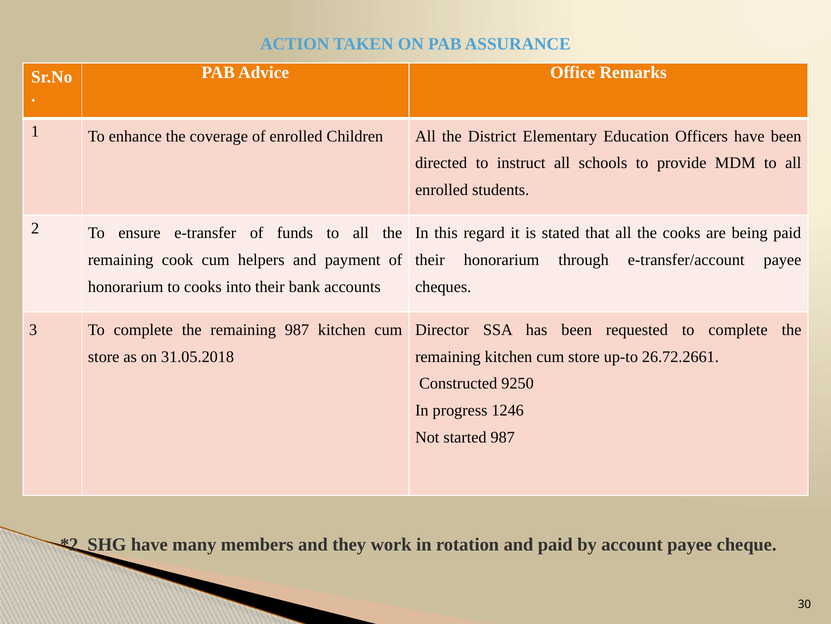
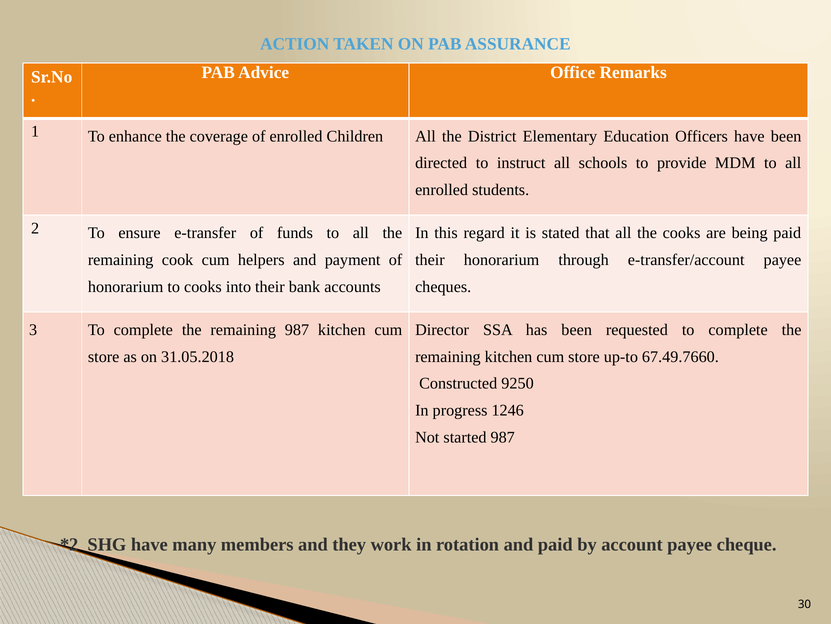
26.72.2661: 26.72.2661 -> 67.49.7660 (680, 356)
